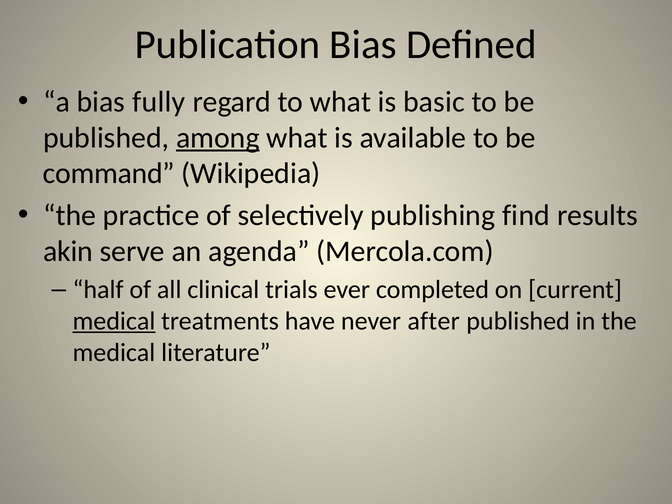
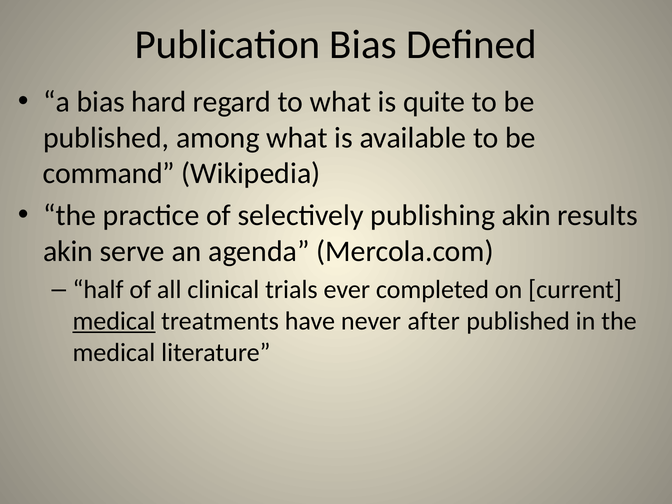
fully: fully -> hard (159, 102)
basic: basic -> quite (434, 102)
among underline: present -> none (218, 138)
publishing find: find -> akin (526, 215)
